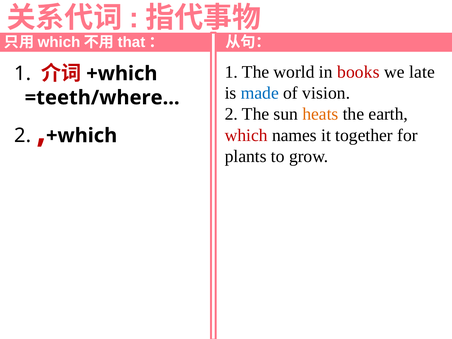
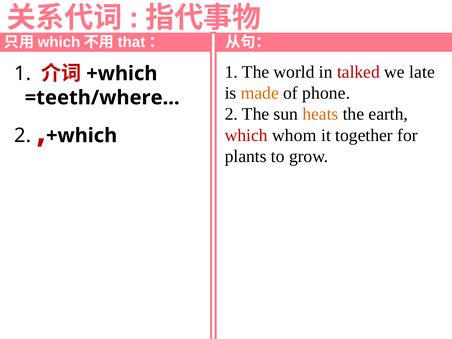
books: books -> talked (358, 72)
made colour: blue -> orange (260, 93)
vision: vision -> phone (326, 93)
names: names -> whom (294, 135)
